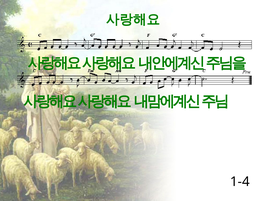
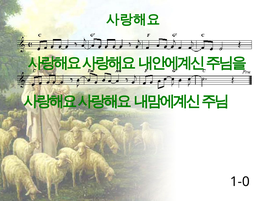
1-4: 1-4 -> 1-0 (240, 181)
